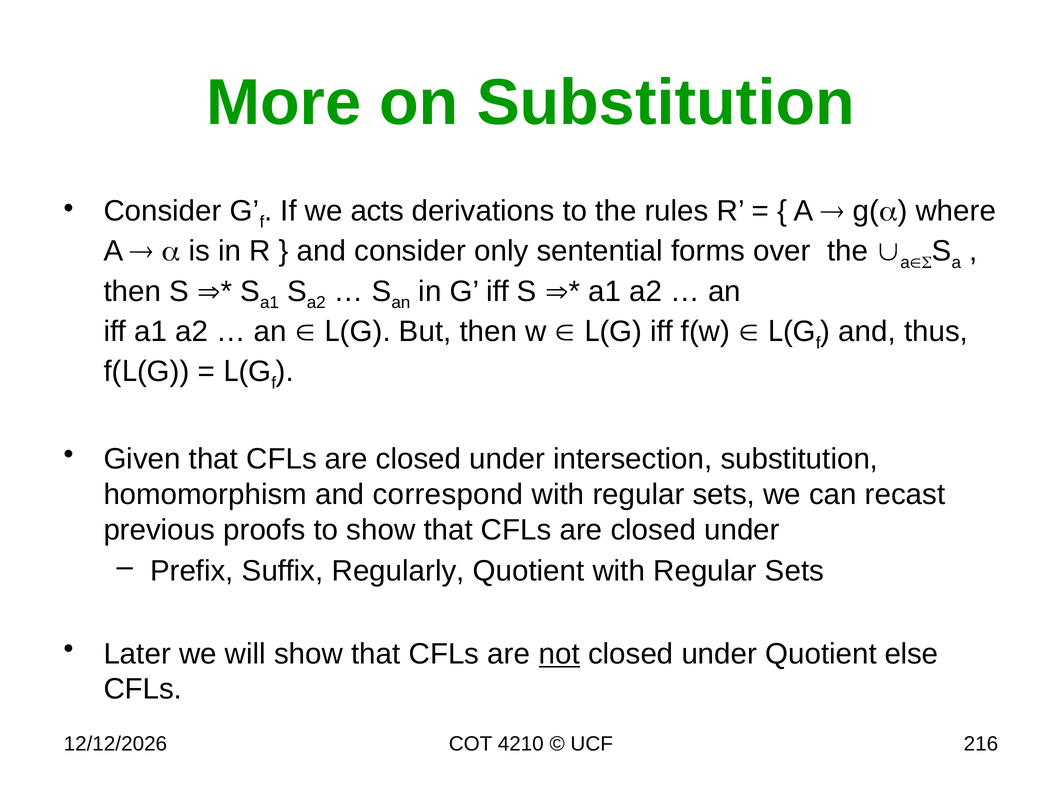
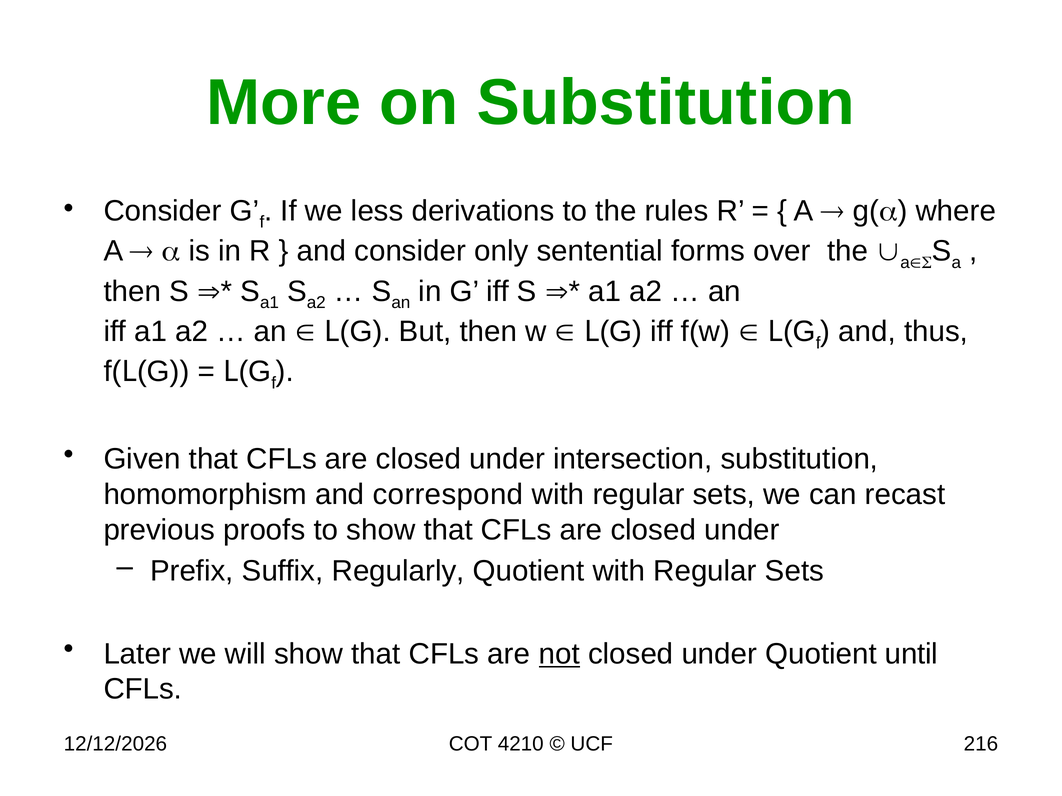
acts: acts -> less (377, 211)
else: else -> until (911, 654)
